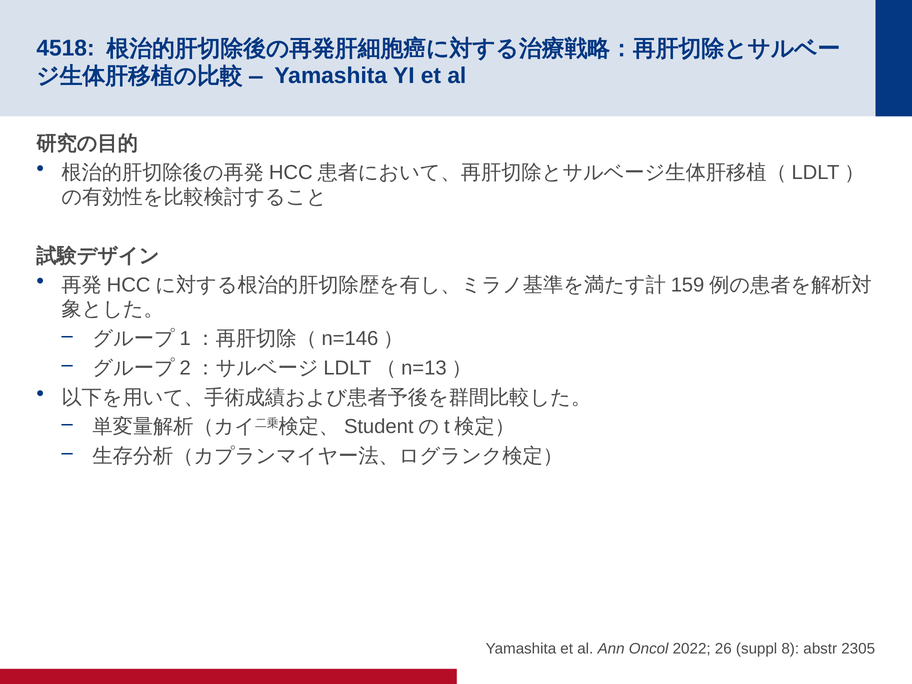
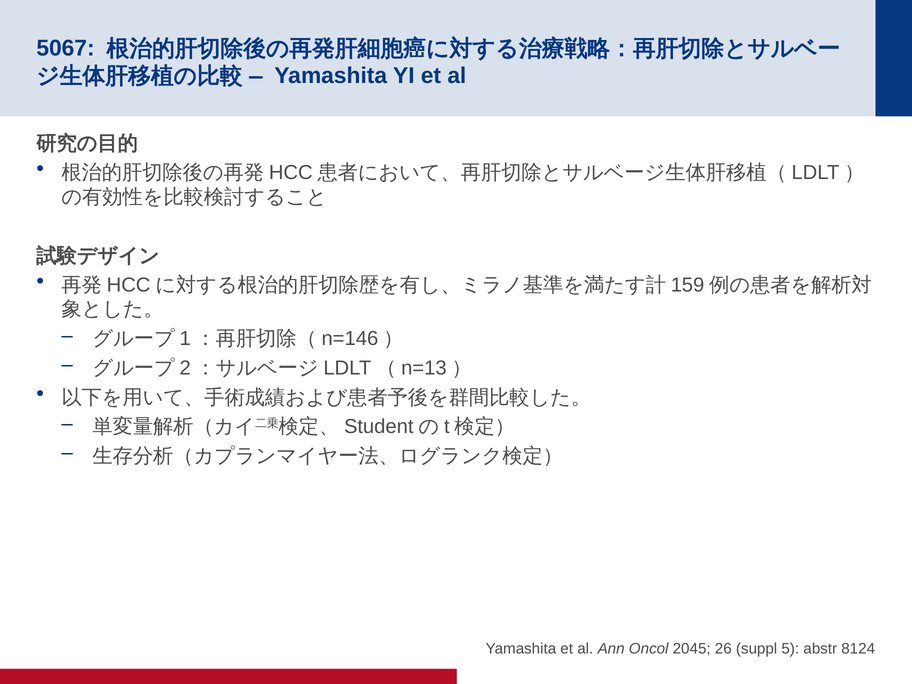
4518: 4518 -> 5067 (66, 48)
2022: 2022 -> 2045 (692, 649)
8: 8 -> 5 (790, 649)
2305: 2305 -> 8124 (858, 649)
